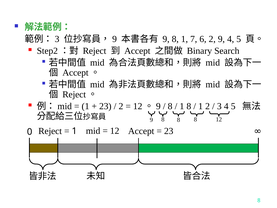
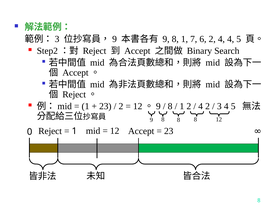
2 9: 9 -> 4 (221, 39)
1 8: 8 -> 2 (189, 106)
1: 1 -> 4 (201, 106)
